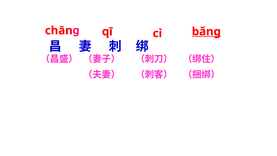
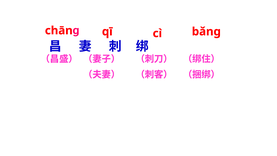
bǎnɡ underline: present -> none (206, 32)
